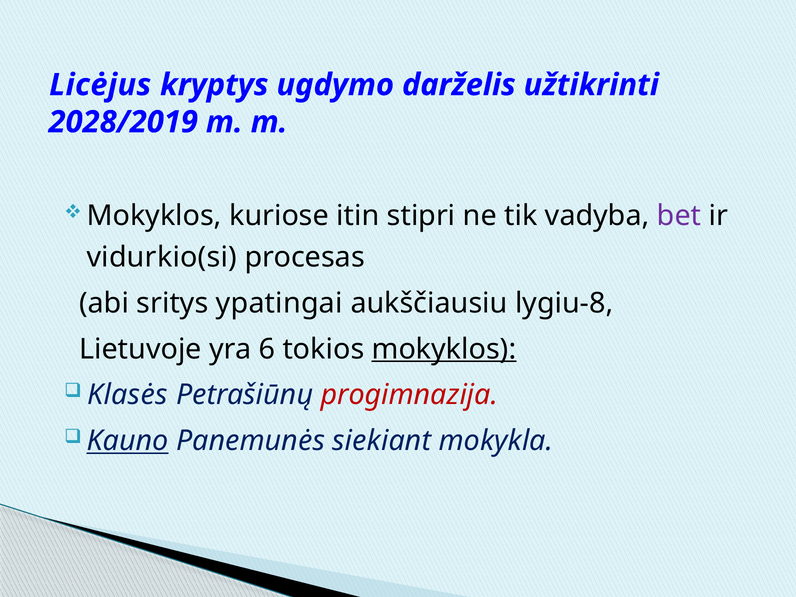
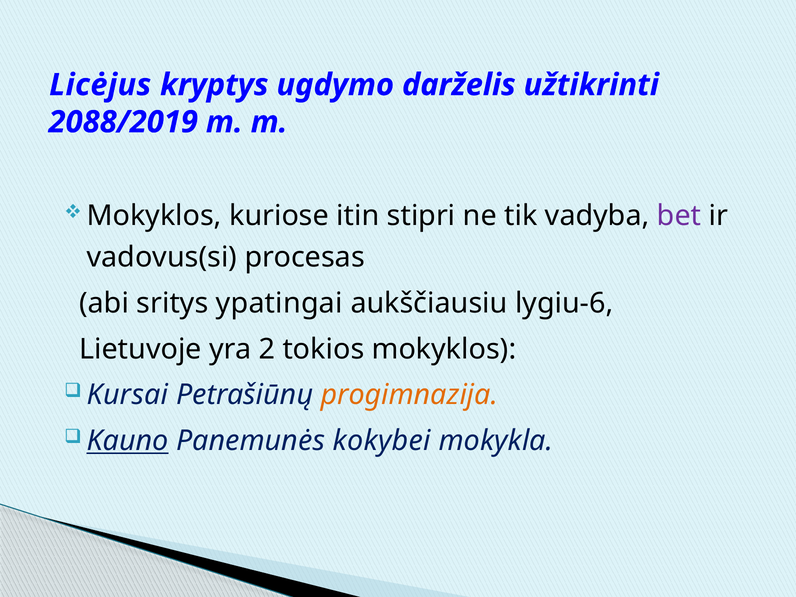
2028/2019: 2028/2019 -> 2088/2019 (123, 122)
vidurkio(si: vidurkio(si -> vadovus(si (162, 257)
lygiu-8: lygiu-8 -> lygiu-6 (564, 303)
6: 6 -> 2 (267, 349)
mokyklos underline: present -> none (444, 349)
Klasės: Klasės -> Kursai (127, 395)
progimnazija colour: red -> orange (409, 395)
siekiant: siekiant -> kokybei (382, 441)
